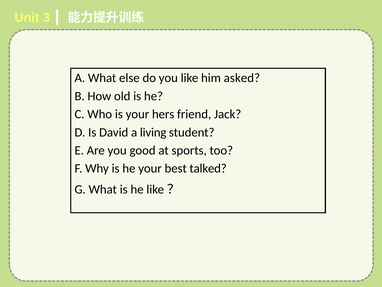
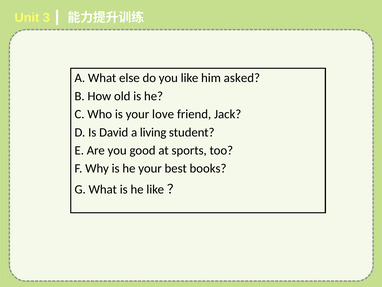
hers: hers -> love (163, 114)
talked: talked -> books (208, 168)
